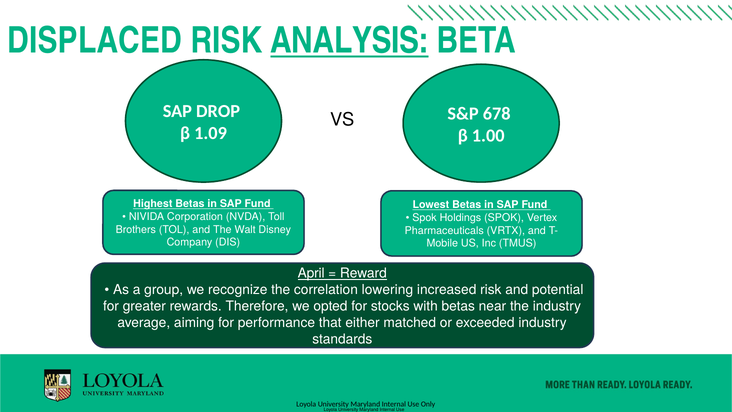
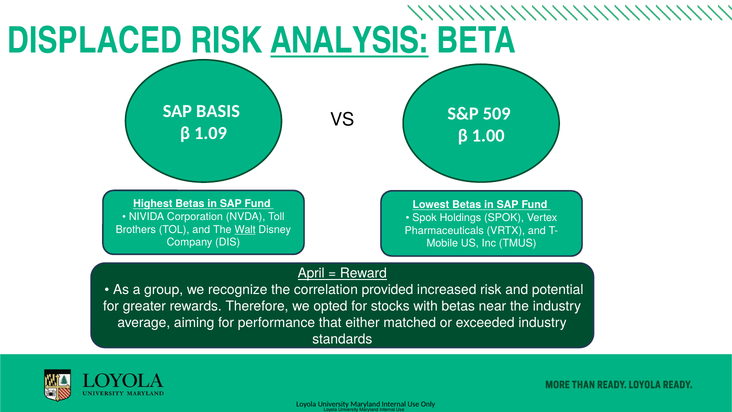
DROP: DROP -> BASIS (218, 111)
678: 678 -> 509 (497, 113)
Walt underline: none -> present (245, 229)
lowering: lowering -> provided (388, 290)
